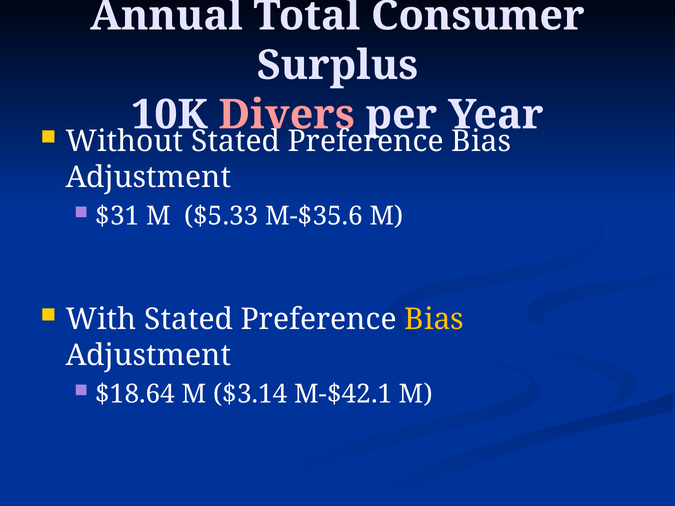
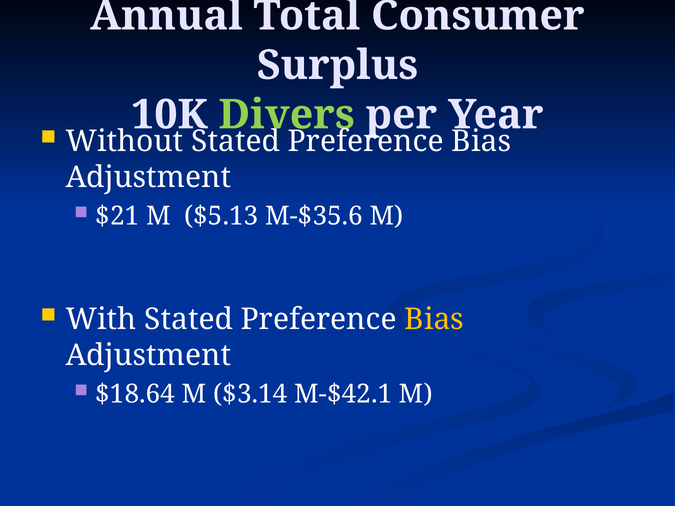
Divers colour: pink -> light green (287, 115)
$31: $31 -> $21 (117, 216)
$5.33: $5.33 -> $5.13 (221, 216)
